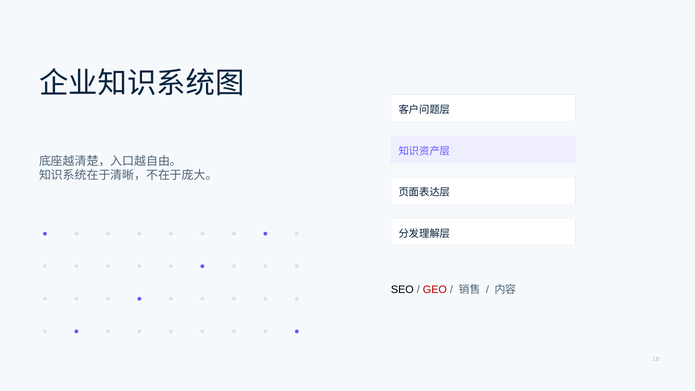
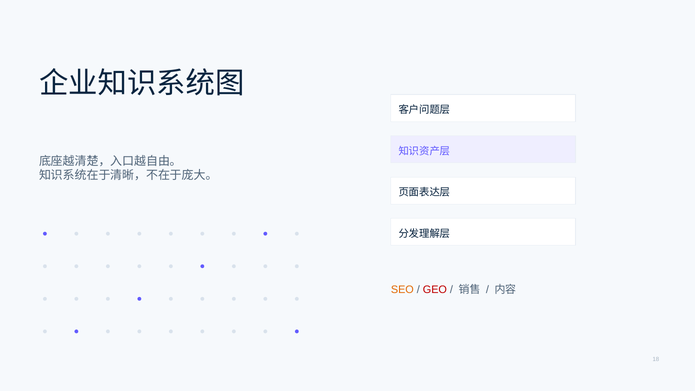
SEO colour: black -> orange (402, 290)
